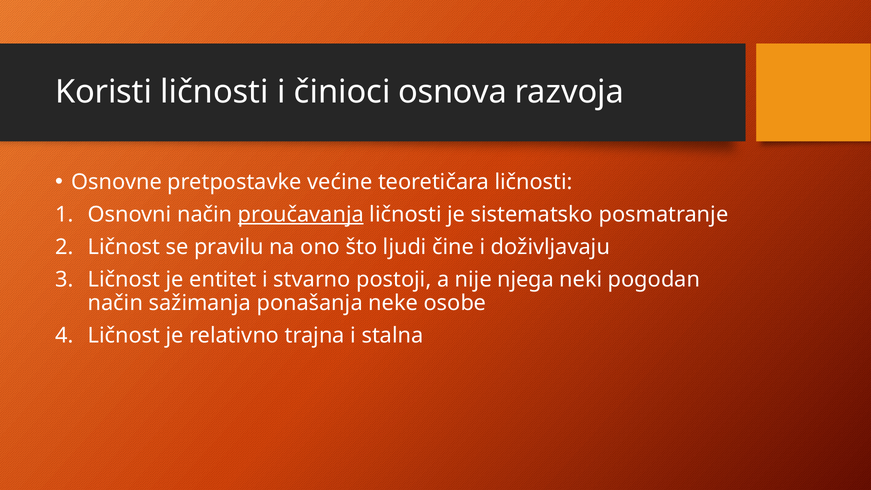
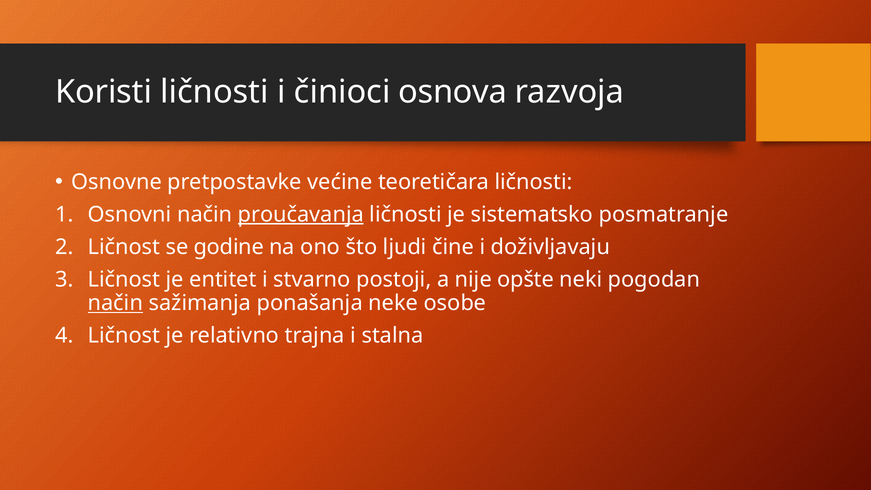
pravilu: pravilu -> godine (229, 247)
njega: njega -> opšte (526, 280)
način underline: none -> present (115, 303)
